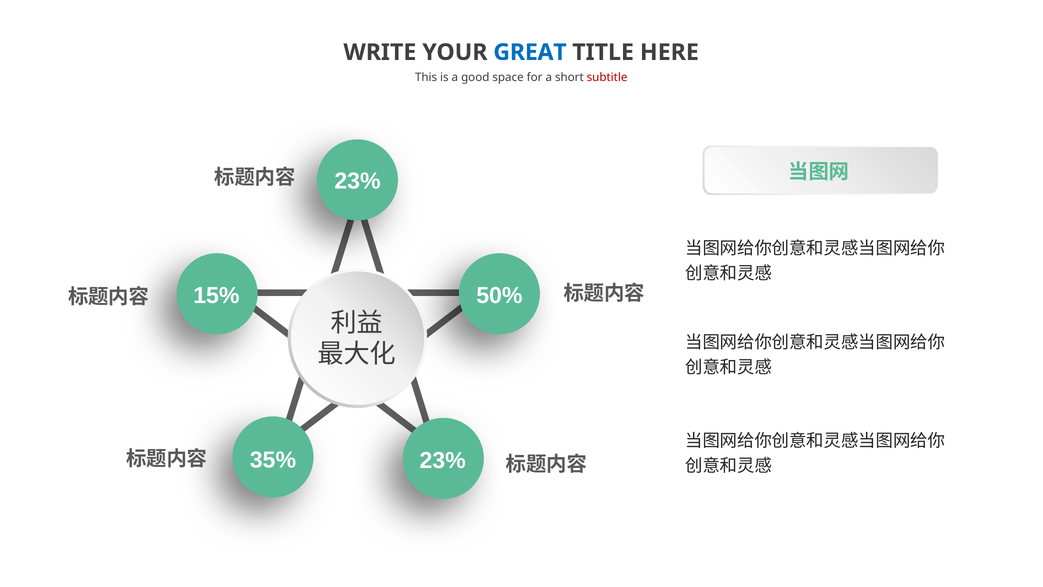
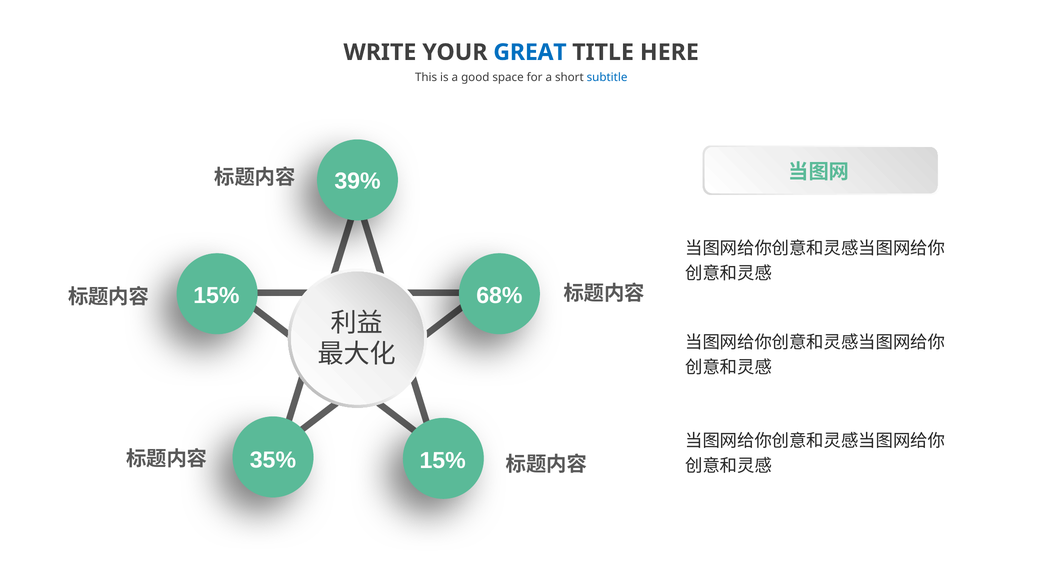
subtitle colour: red -> blue (607, 78)
23%: 23% -> 39% (358, 181)
50%: 50% -> 68% (499, 295)
35% 23%: 23% -> 15% (443, 460)
